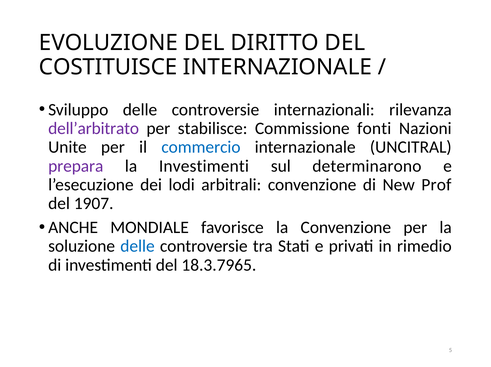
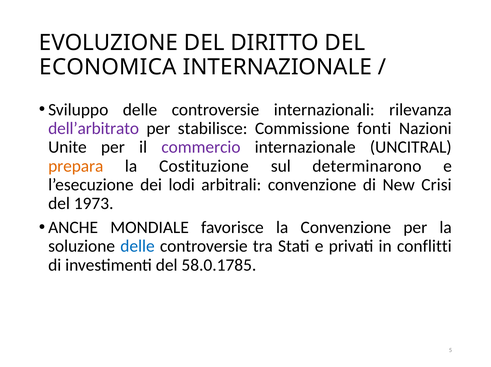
COSTITUISCE: COSTITUISCE -> ECONOMICA (108, 67)
commercio colour: blue -> purple (201, 147)
prepara colour: purple -> orange (76, 166)
la Investimenti: Investimenti -> Costituzione (204, 166)
Prof: Prof -> Crisi (436, 185)
1907: 1907 -> 1973 (94, 203)
rimedio: rimedio -> conflitti (424, 246)
18.3.7965: 18.3.7965 -> 58.0.1785 (219, 265)
